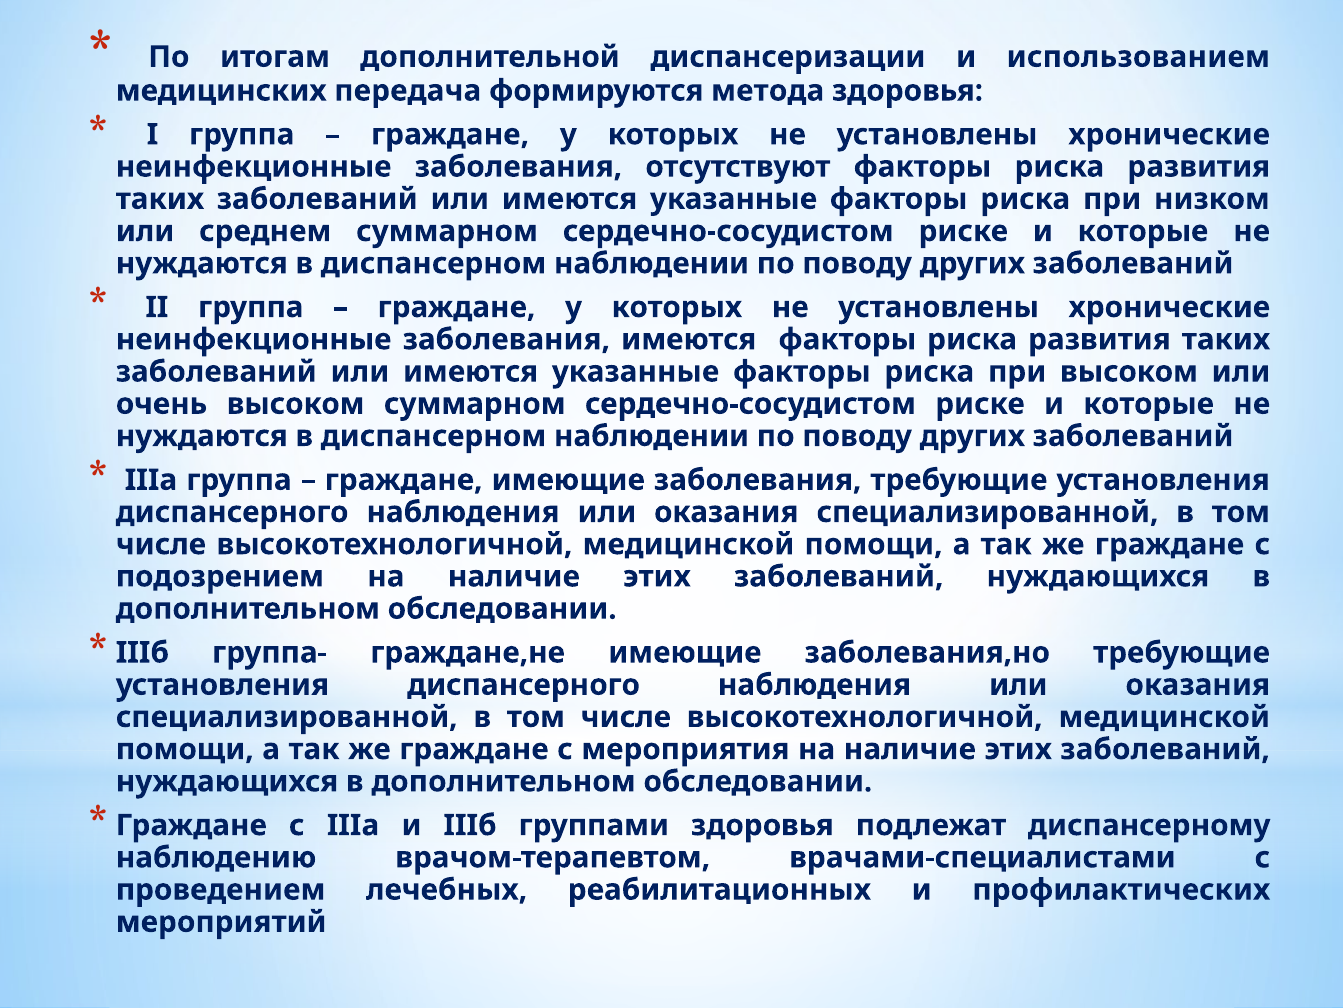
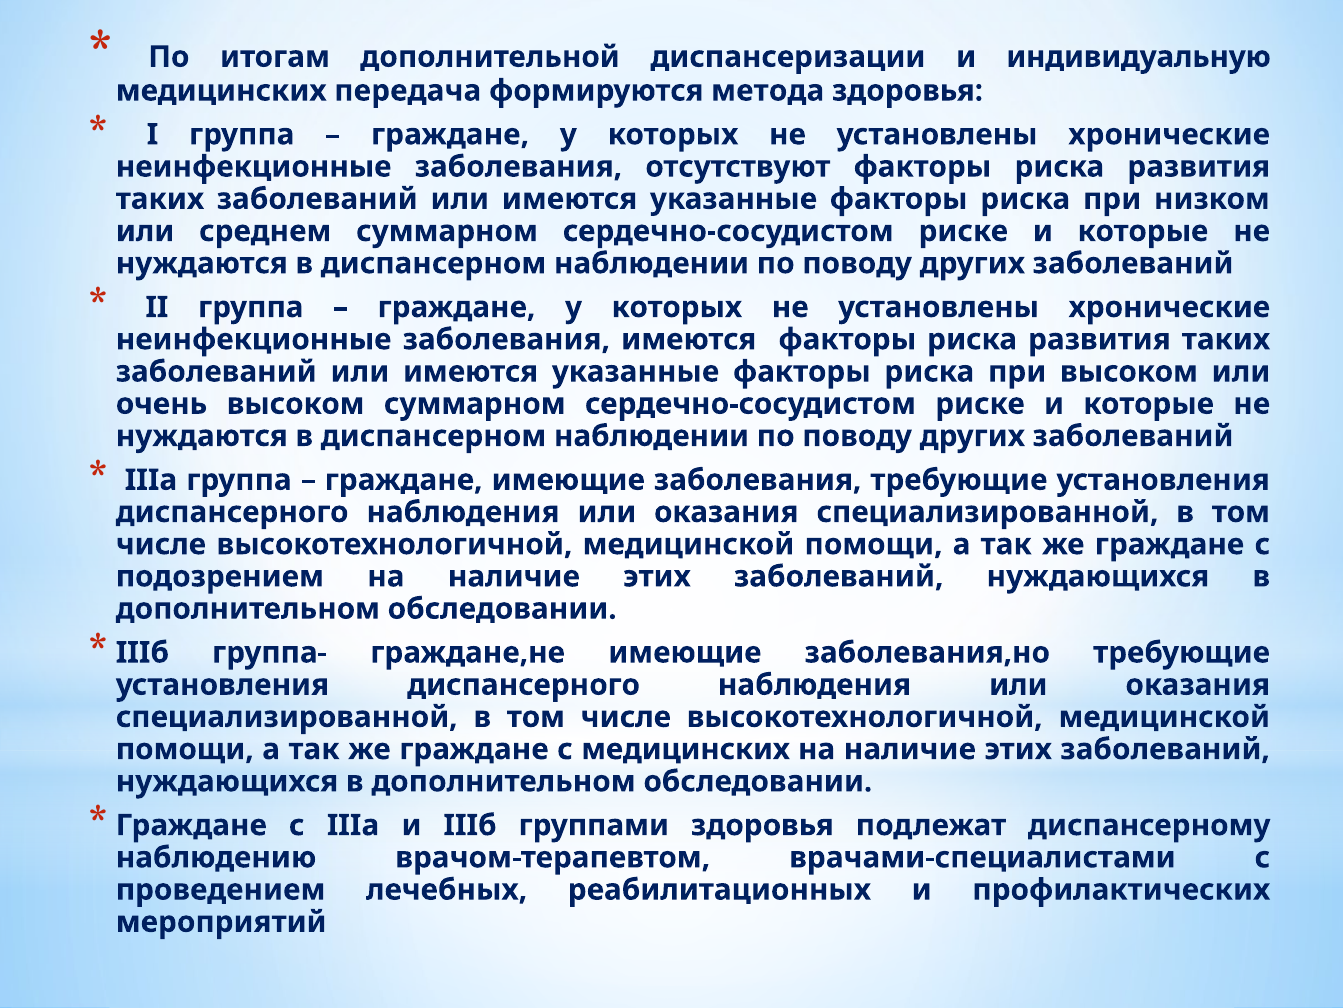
использованием: использованием -> индивидуальную (1139, 57)
с мероприятия: мероприятия -> медицинских (686, 749)
